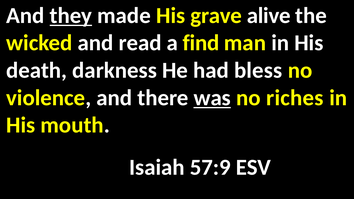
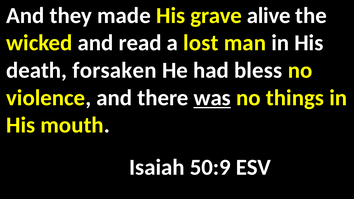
they underline: present -> none (71, 16)
find: find -> lost (201, 43)
darkness: darkness -> forsaken (114, 70)
riches: riches -> things (295, 98)
57:9: 57:9 -> 50:9 (210, 167)
